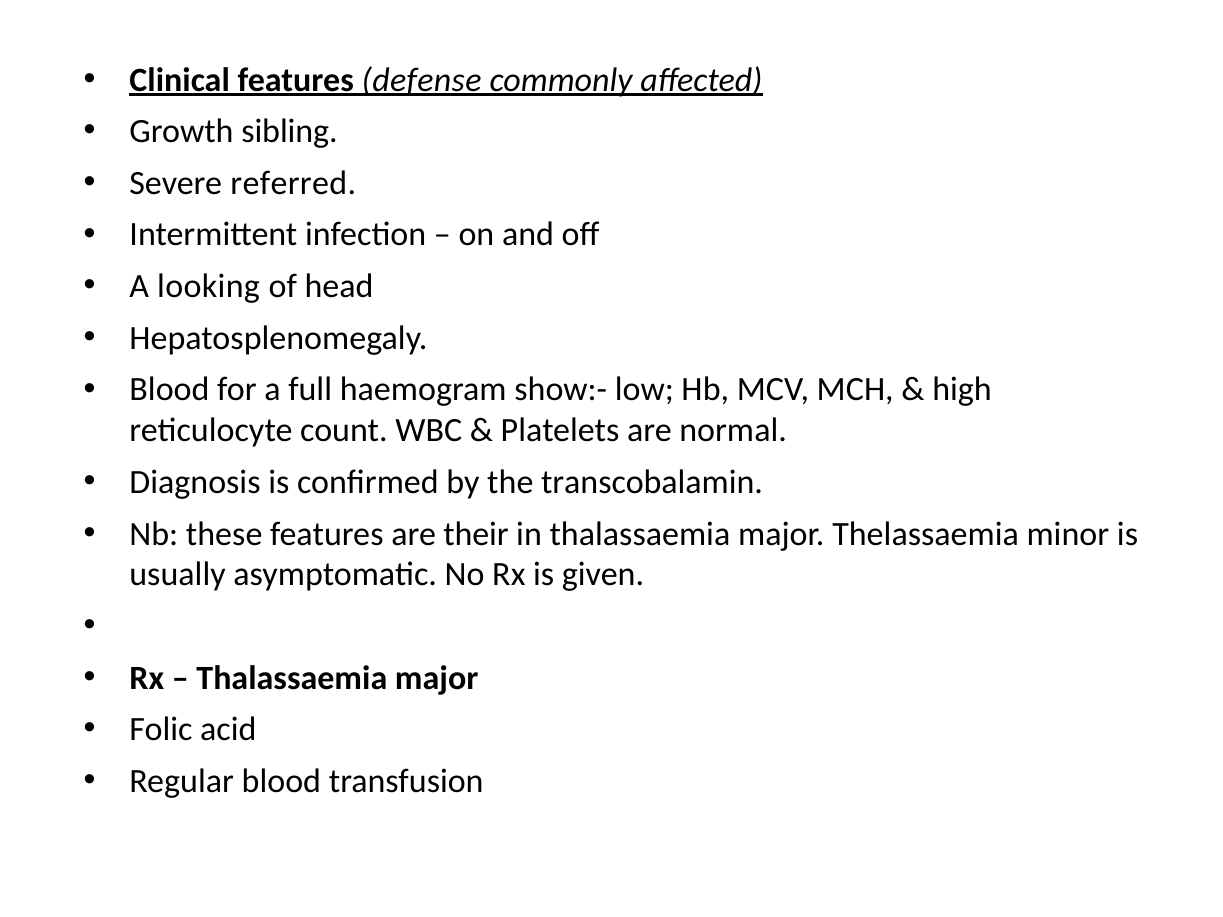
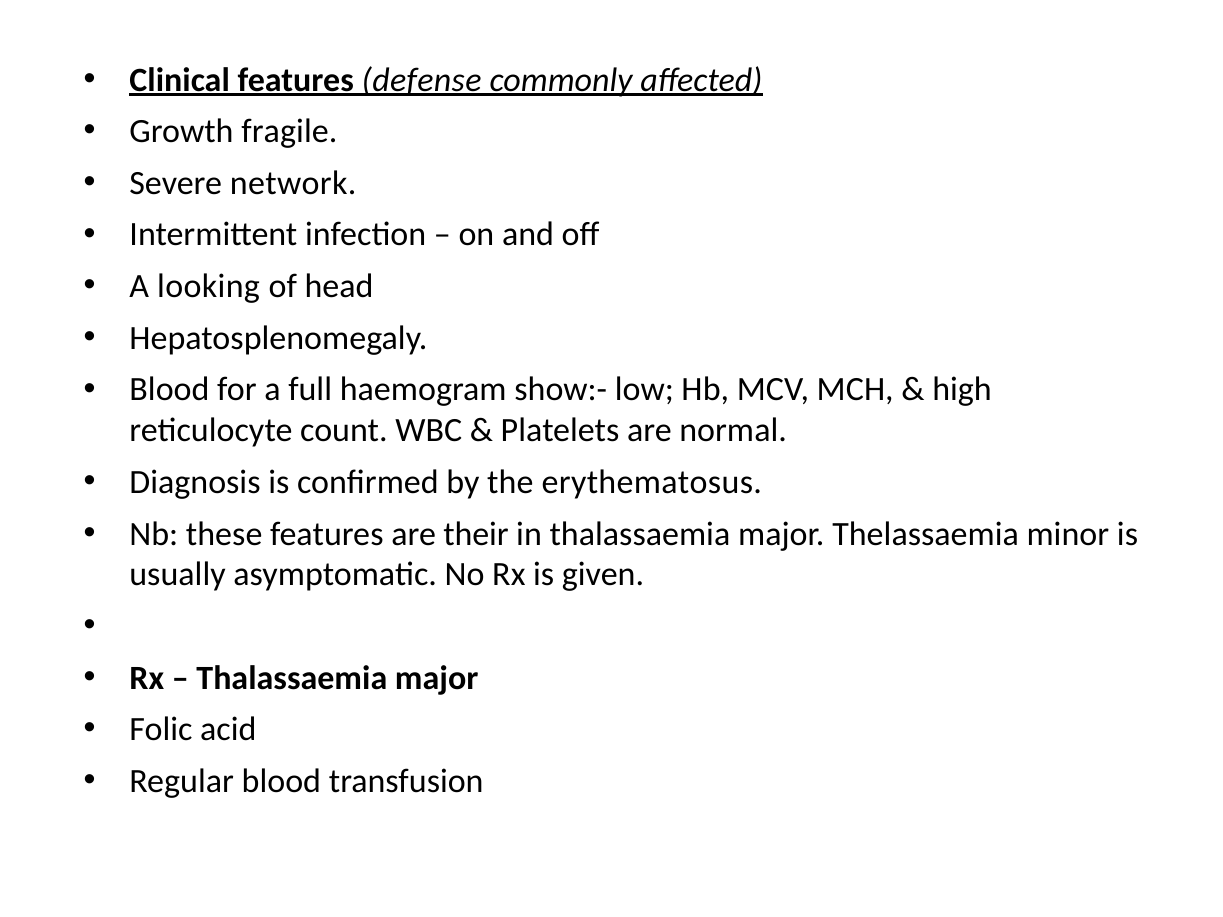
sibling: sibling -> fragile (289, 131)
referred: referred -> network (293, 183)
transcobalamin: transcobalamin -> erythematosus (652, 482)
